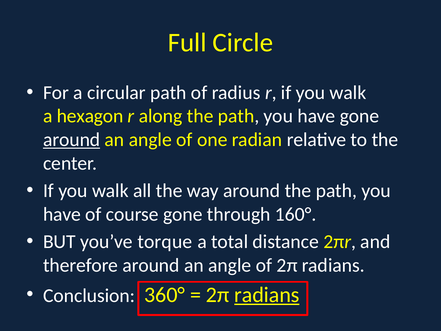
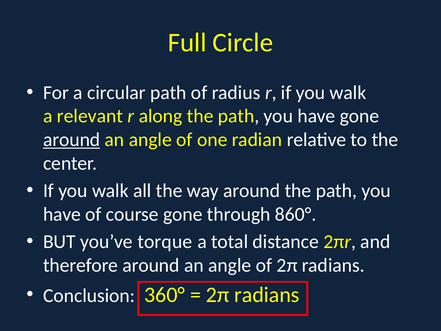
hexagon: hexagon -> relevant (90, 116)
160°: 160° -> 860° (296, 214)
radians underline: present -> none (267, 295)
